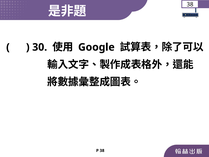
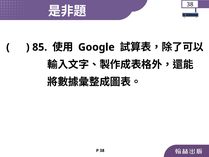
30: 30 -> 85 (40, 47)
